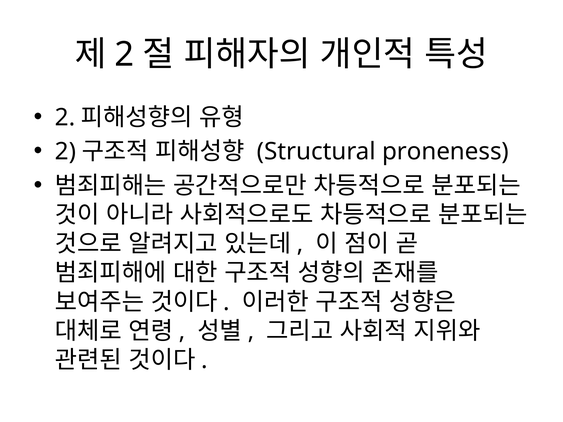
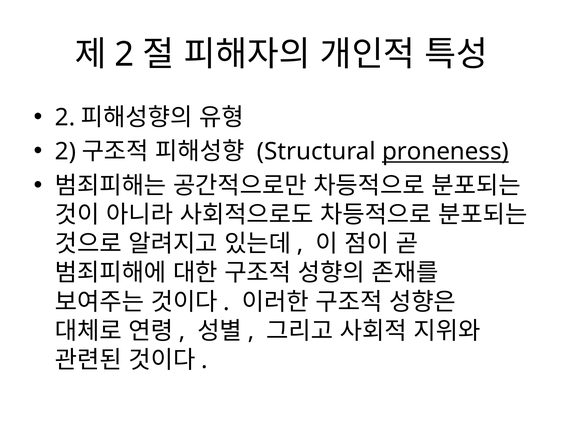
proneness underline: none -> present (445, 152)
